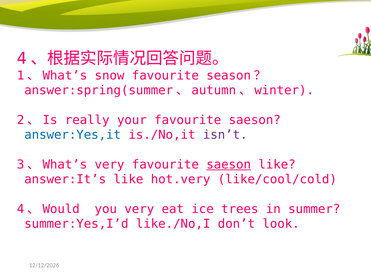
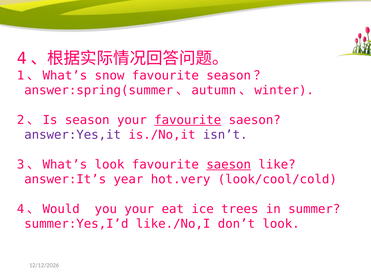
really: really -> season (87, 120)
favourite underline: none -> present (188, 120)
answer:Yes,it colour: blue -> purple (73, 135)
3、What’s very: very -> look (110, 165)
answer:It’s like: like -> year (128, 179)
like/cool/cold: like/cool/cold -> look/cool/cold (277, 179)
you very: very -> your (139, 209)
